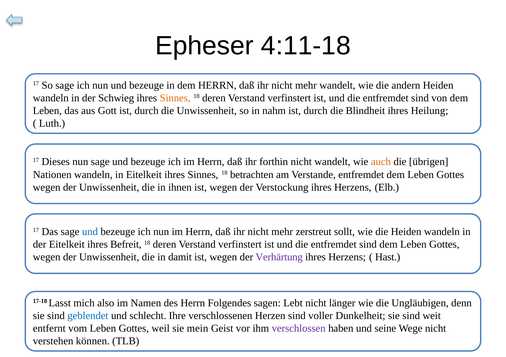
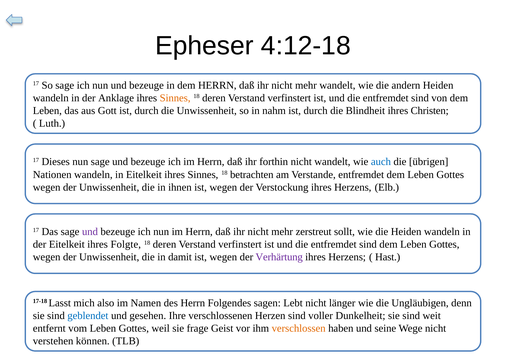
4:11-18: 4:11-18 -> 4:12-18 (306, 46)
Schwieg: Schwieg -> Anklage (116, 98)
Heilung: Heilung -> Christen (430, 111)
auch colour: orange -> blue (381, 162)
und colour: blue -> purple (90, 232)
Befreit: Befreit -> Folgte (126, 245)
schlecht: schlecht -> gesehen (148, 316)
mein: mein -> frage (198, 329)
verschlossen colour: purple -> orange (299, 329)
